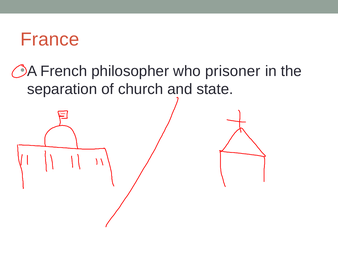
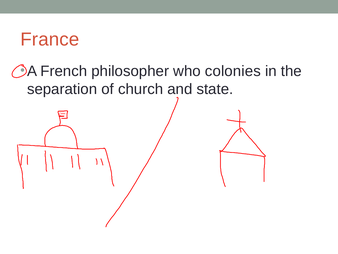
prisoner: prisoner -> colonies (233, 71)
